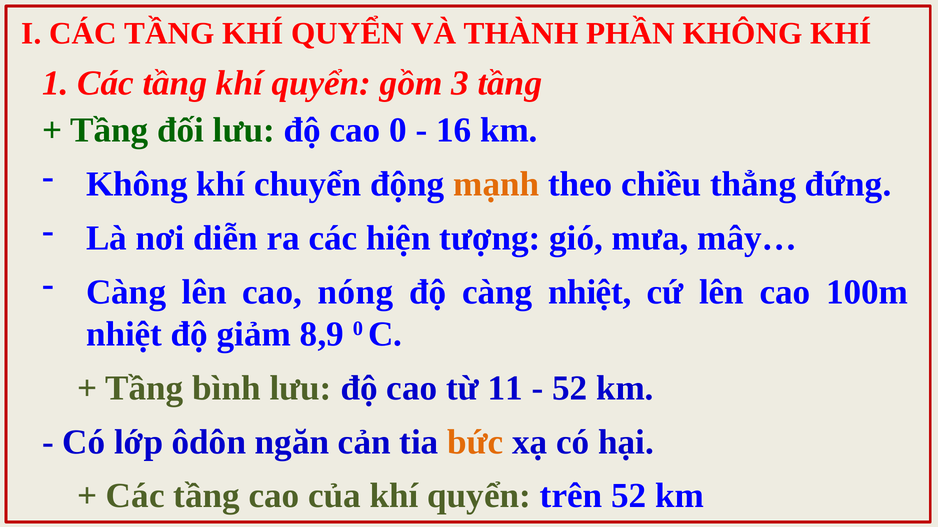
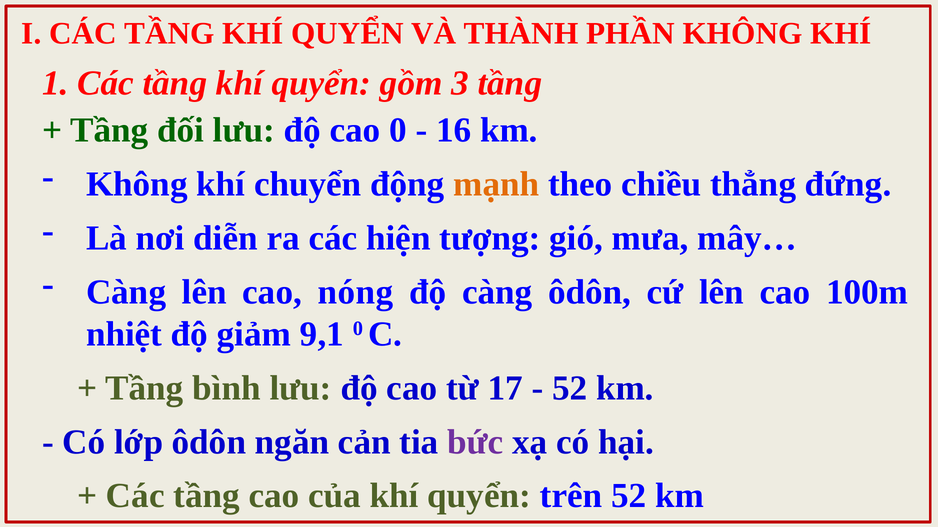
càng nhiệt: nhiệt -> ôdôn (590, 292)
8,9: 8,9 -> 9,1 (322, 335)
11: 11 -> 17 (505, 389)
bức colour: orange -> purple (475, 442)
